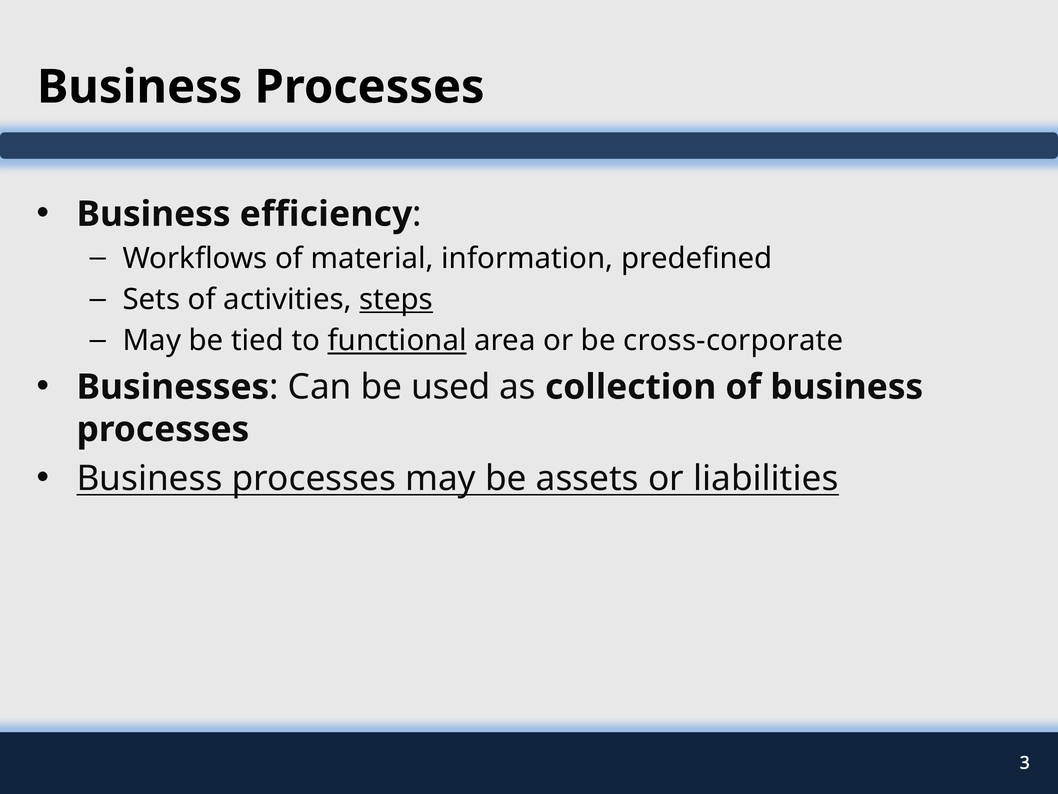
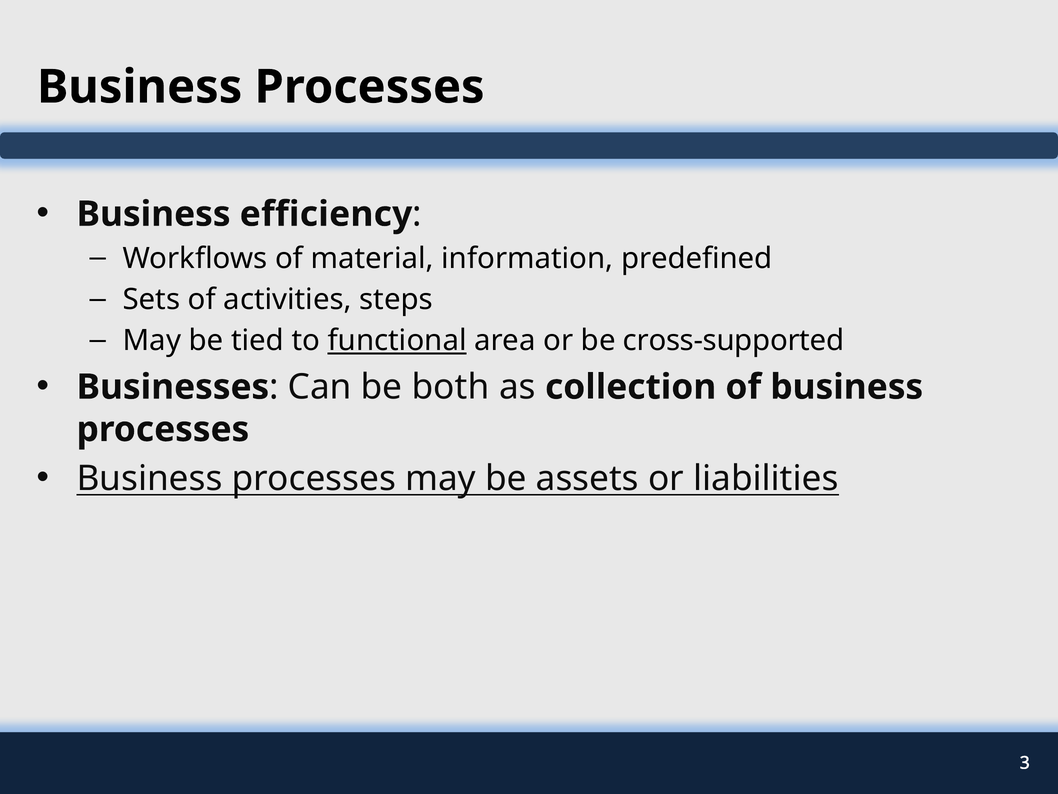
steps underline: present -> none (396, 299)
cross-corporate: cross-corporate -> cross-supported (733, 341)
used: used -> both (451, 387)
